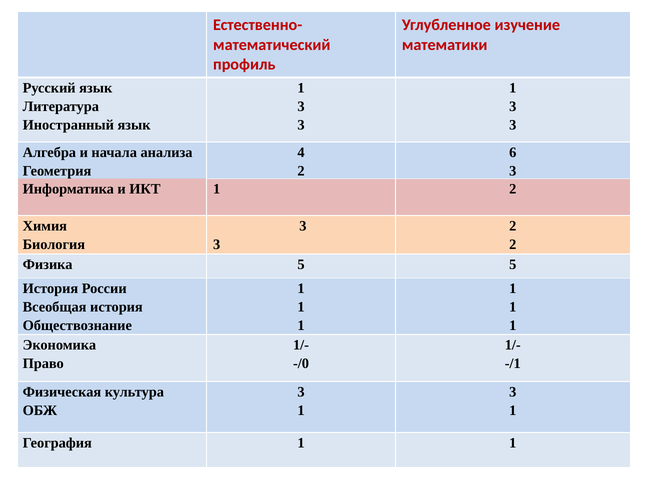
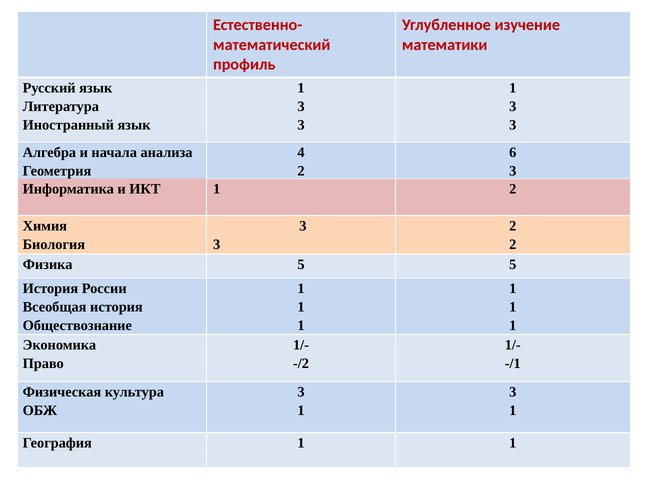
-/0: -/0 -> -/2 (301, 363)
